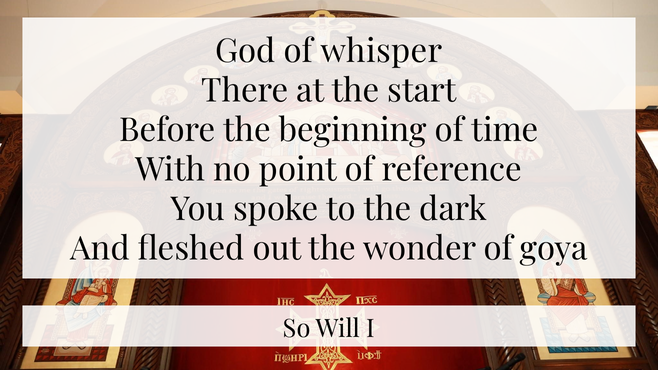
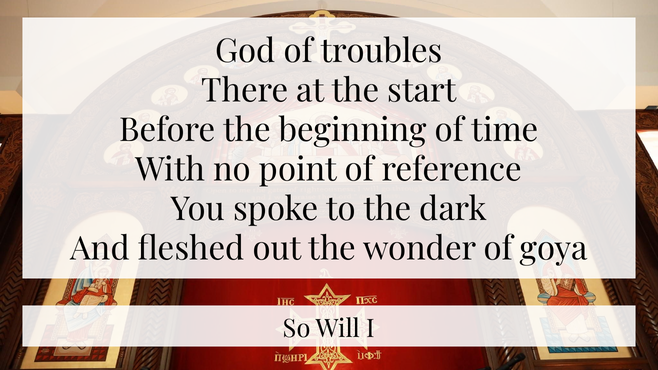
whisper: whisper -> troubles (382, 52)
